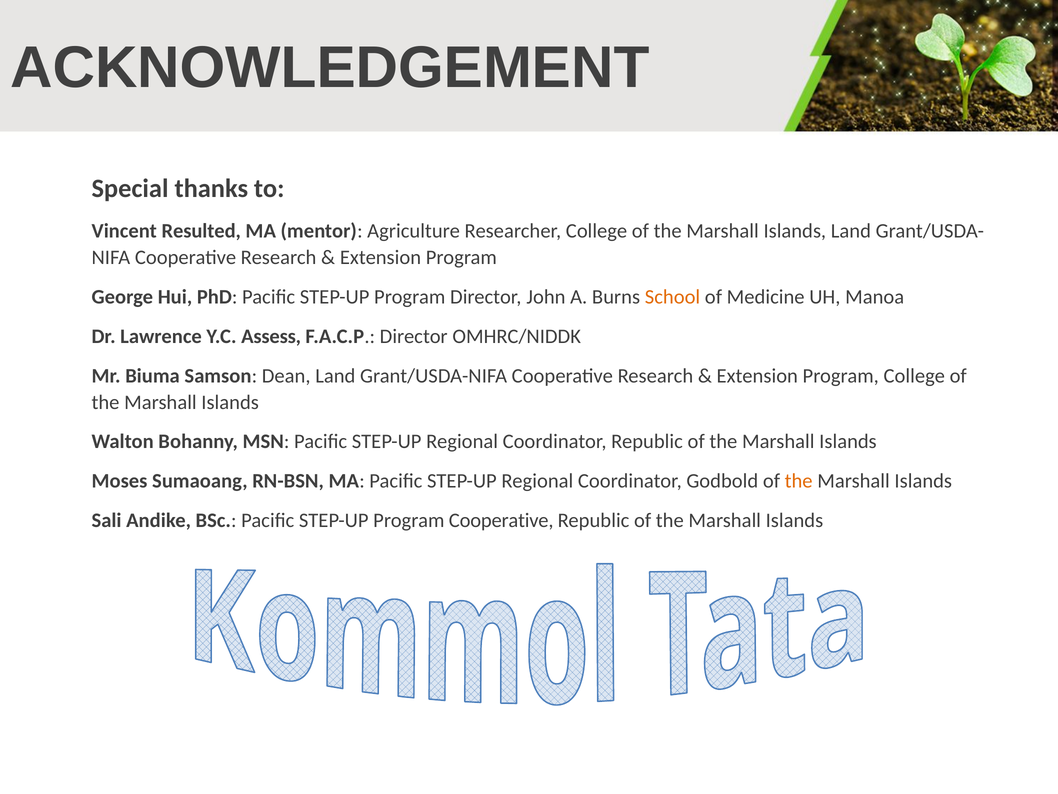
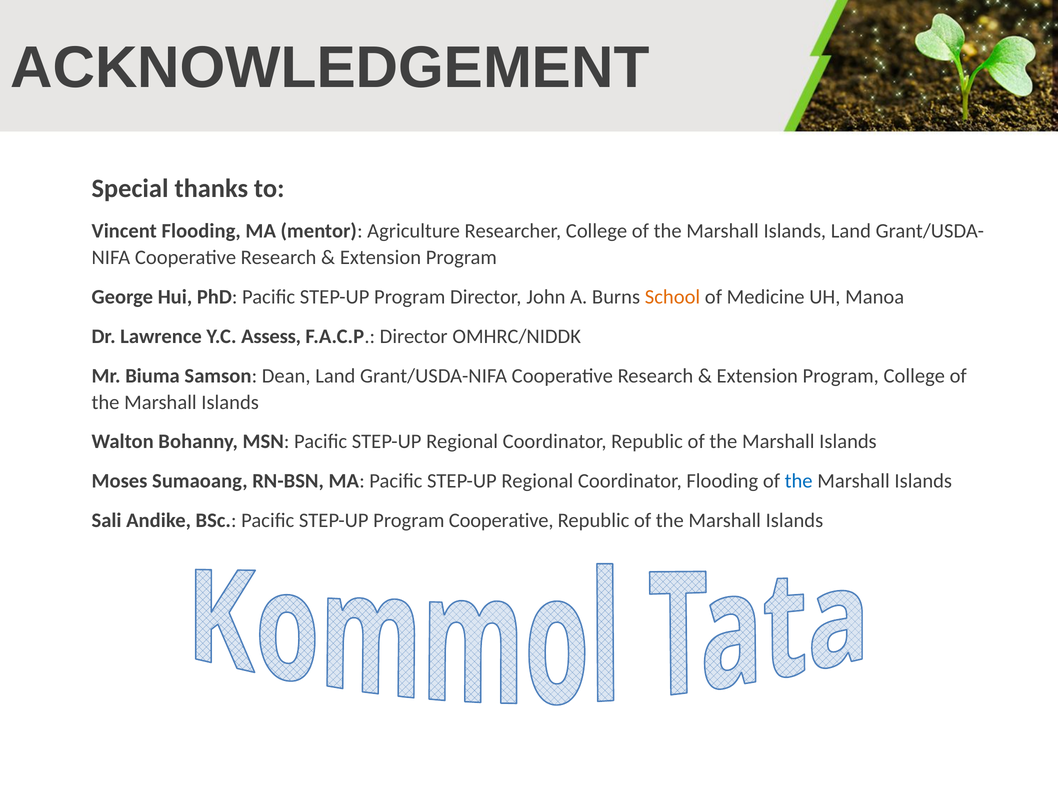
Vincent Resulted: Resulted -> Flooding (201, 231)
Coordinator Godbold: Godbold -> Flooding (722, 481)
the colour: orange -> blue (799, 481)
